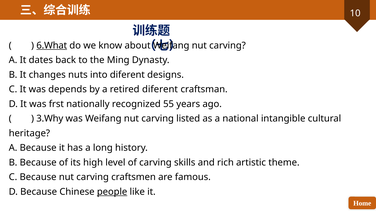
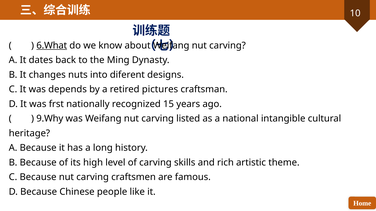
retired diferent: diferent -> pictures (160, 90)
55: 55 -> 15 (169, 104)
3.Why: 3.Why -> 9.Why (50, 119)
people underline: present -> none (112, 192)
